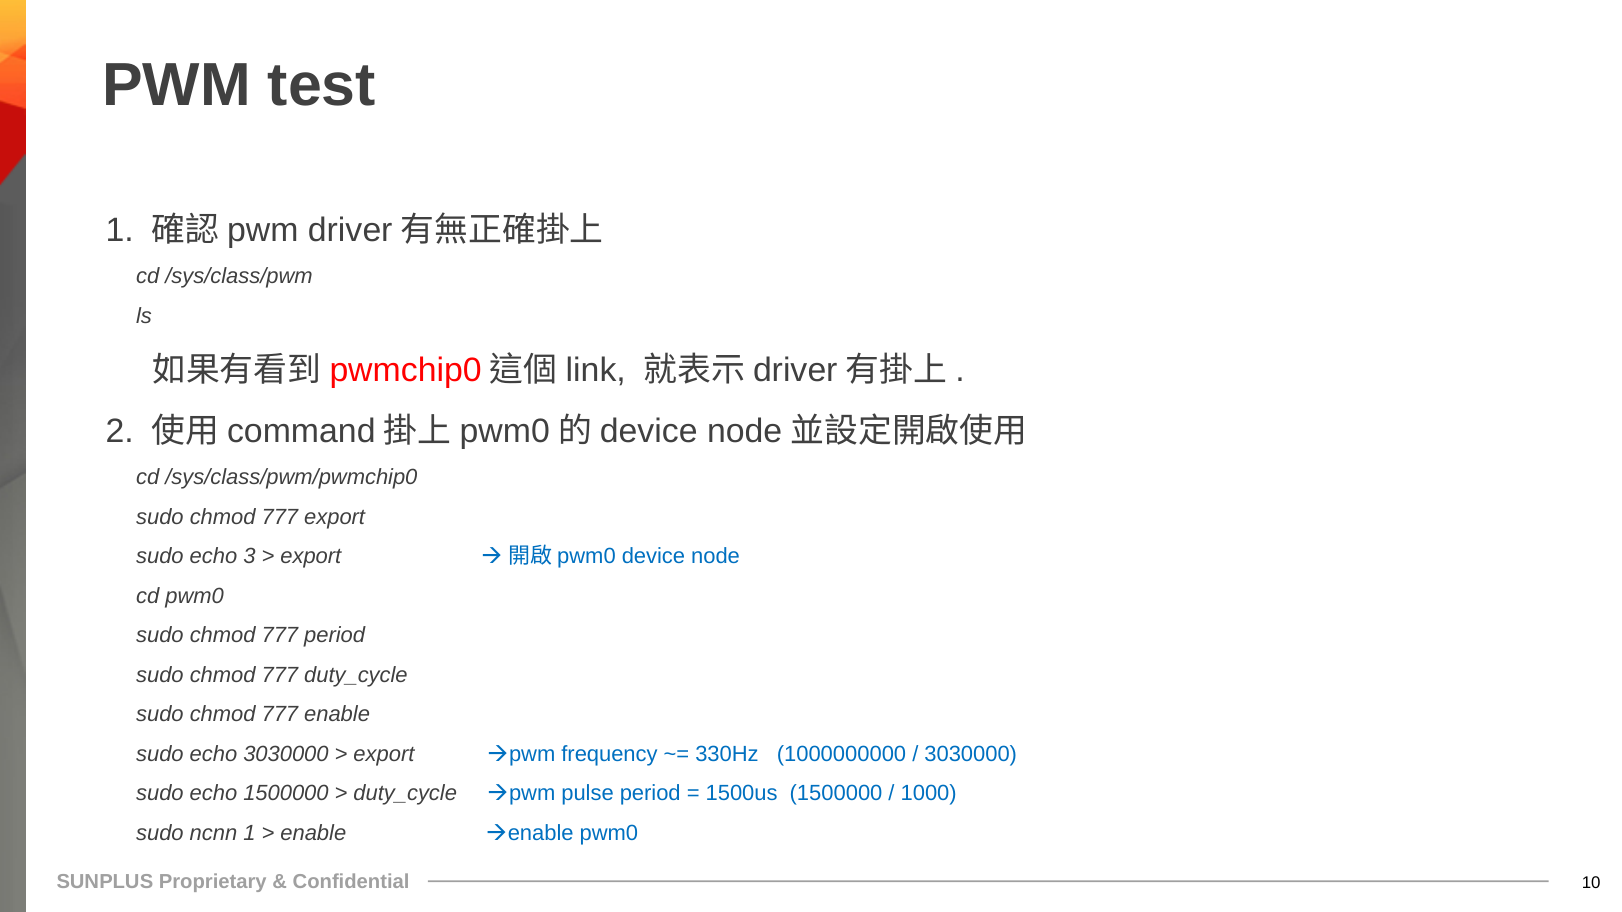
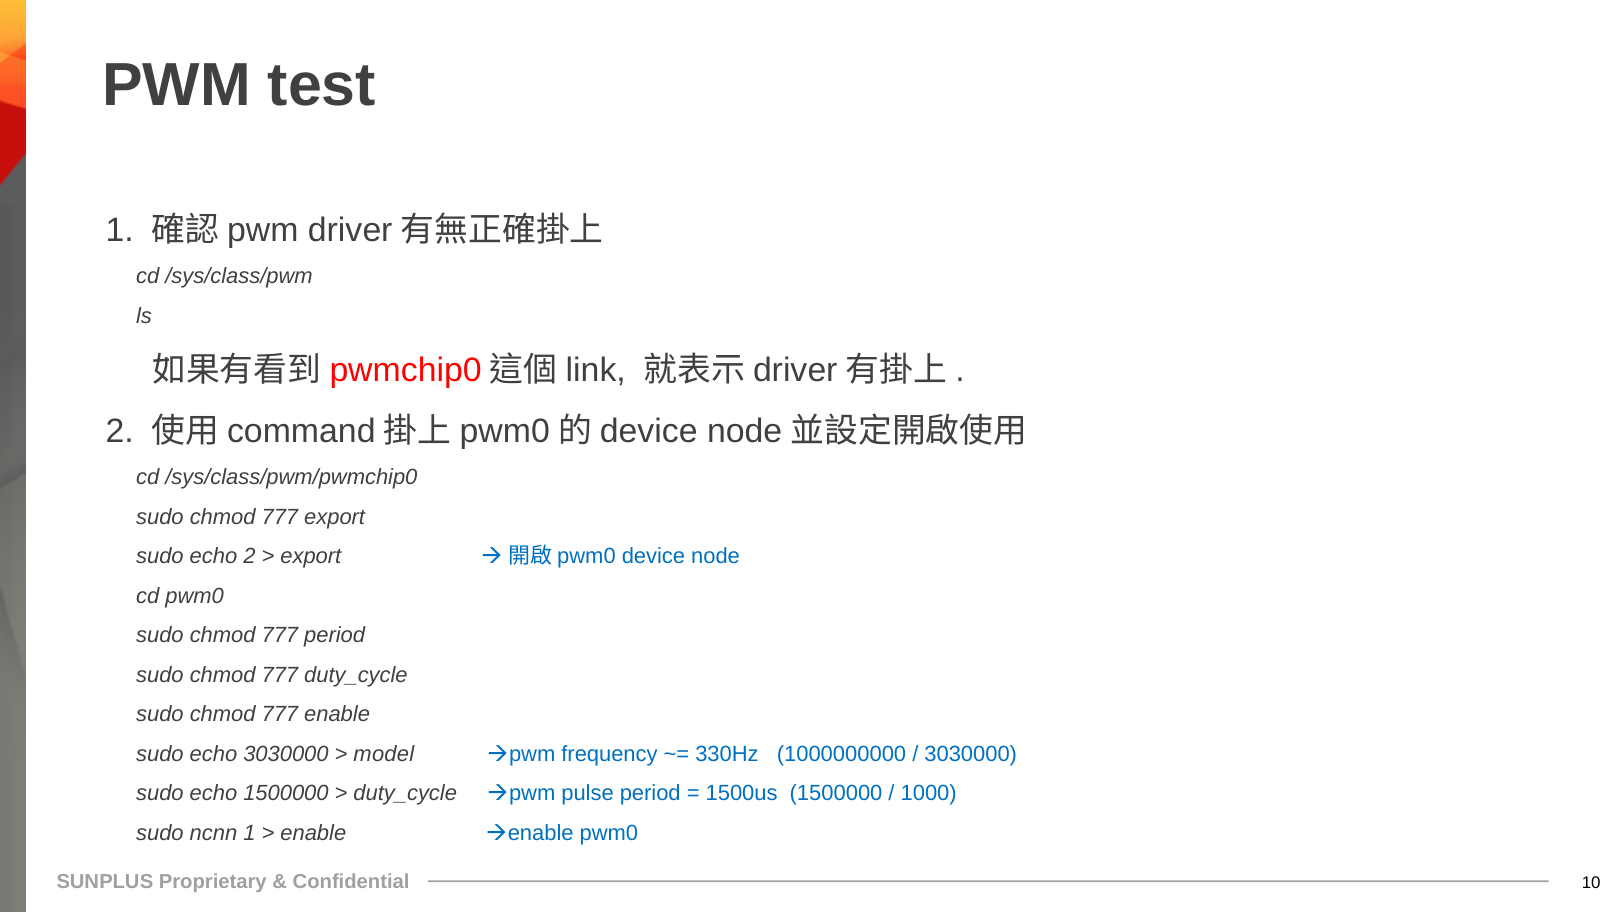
echo 3: 3 -> 2 (249, 557)
export: export -> model (384, 754)
